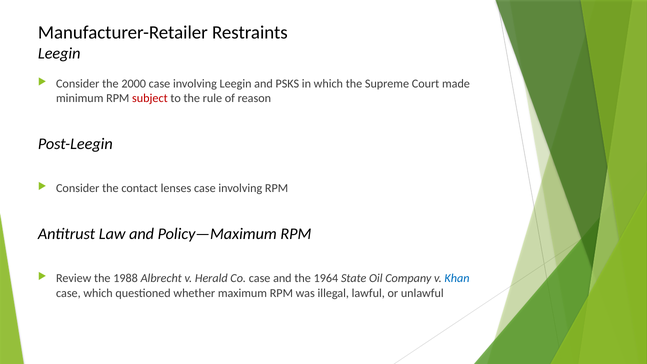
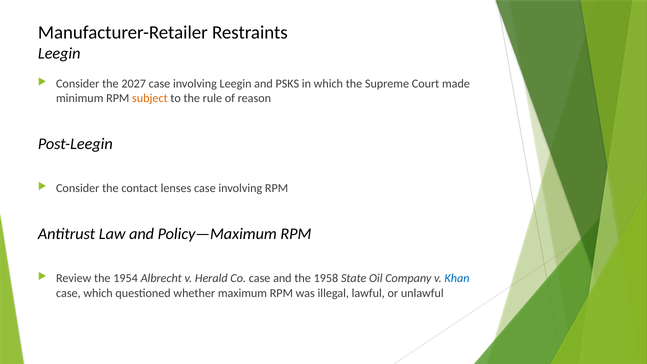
2000: 2000 -> 2027 (134, 84)
subject colour: red -> orange (150, 98)
1988: 1988 -> 1954 (126, 278)
1964: 1964 -> 1958 (326, 278)
